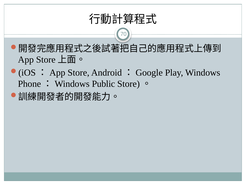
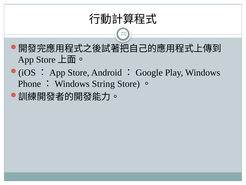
Public: Public -> String (103, 84)
